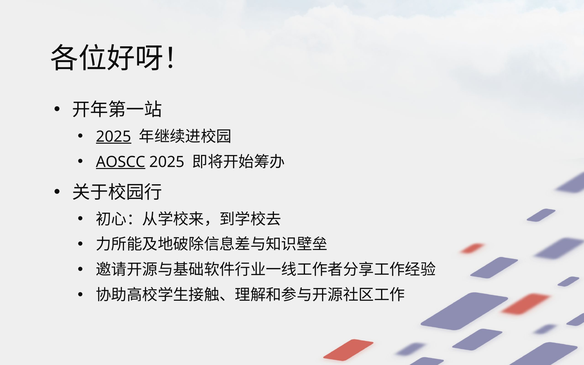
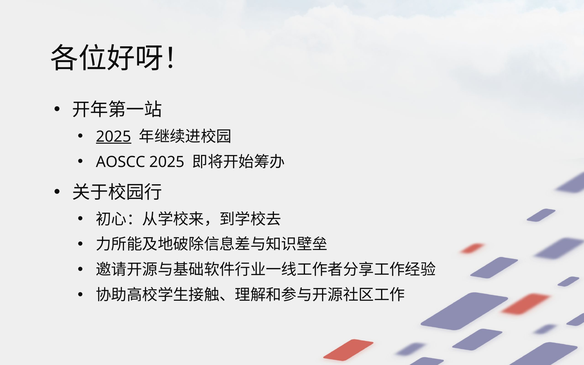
AOSCC underline: present -> none (121, 162)
